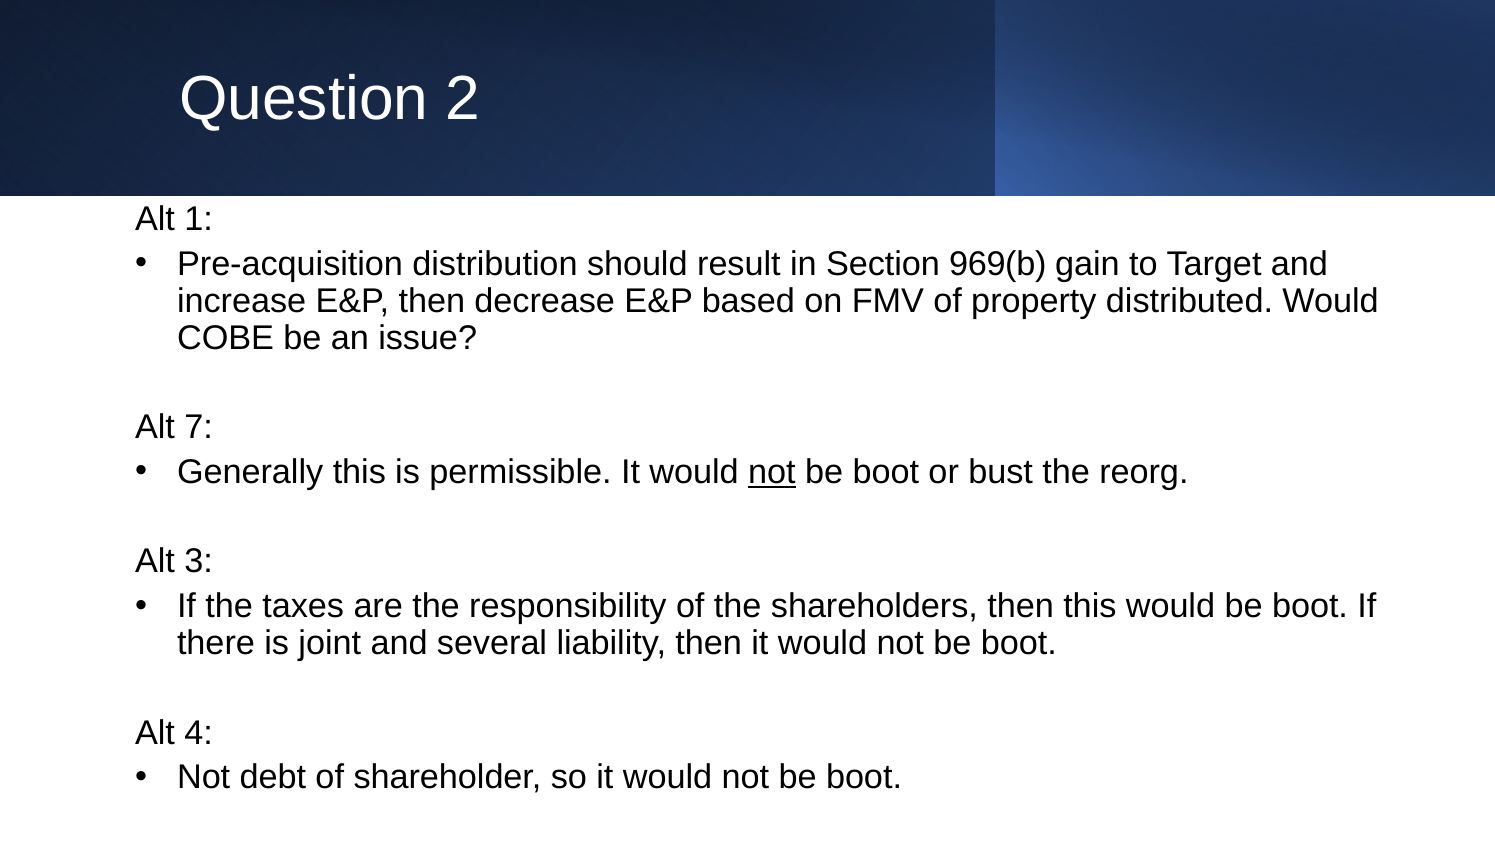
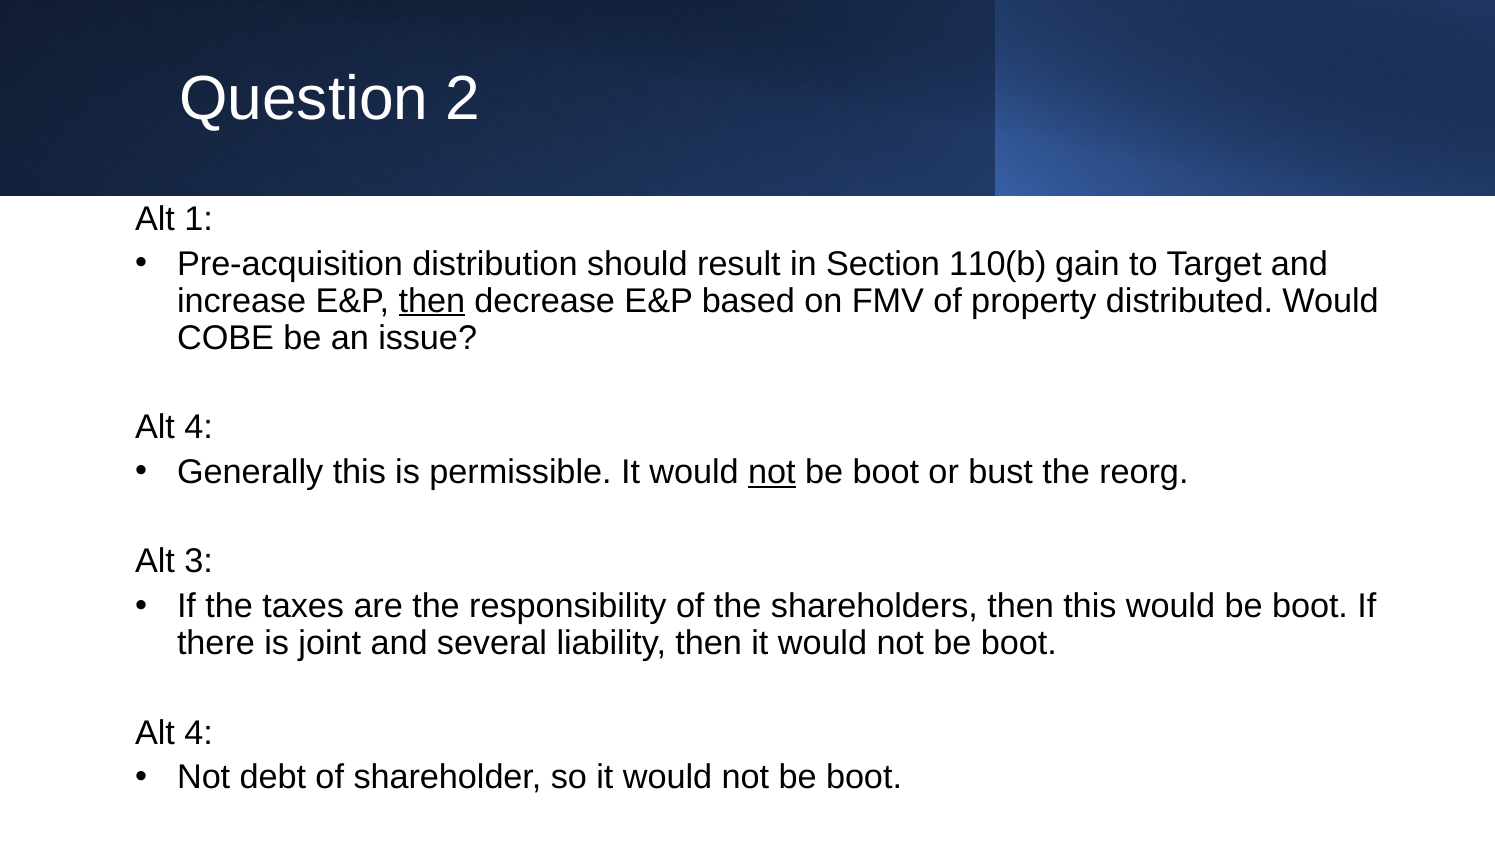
969(b: 969(b -> 110(b (998, 264)
then underline: none -> present (432, 301)
7: 7 -> 4 (199, 427)
